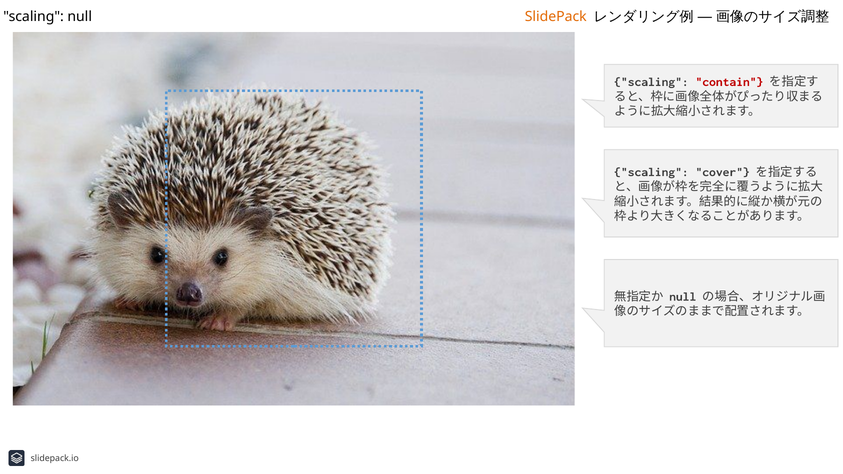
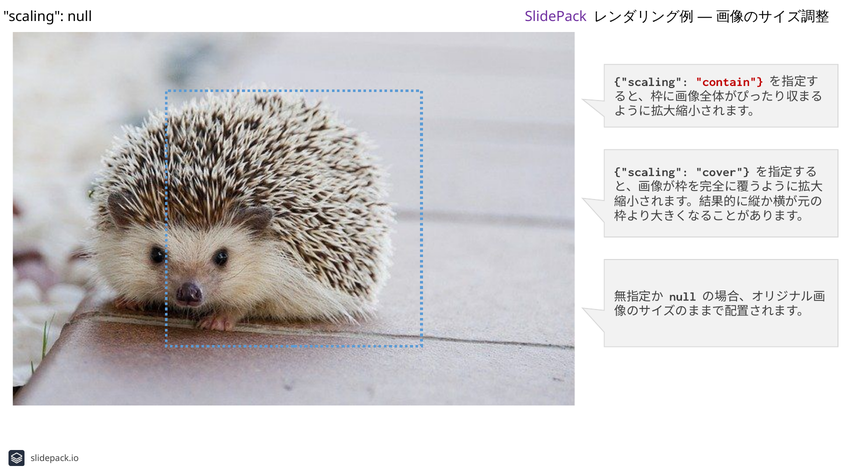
SlidePack colour: orange -> purple (556, 17)
